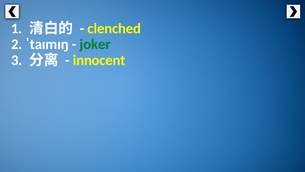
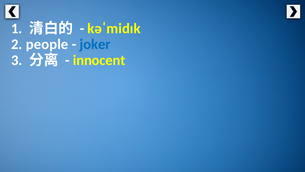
clenched: clenched -> kəˈmidɪk (114, 28)
ˈtaɪmɪŋ: ˈtaɪmɪŋ -> people (47, 44)
joker colour: green -> blue (95, 44)
